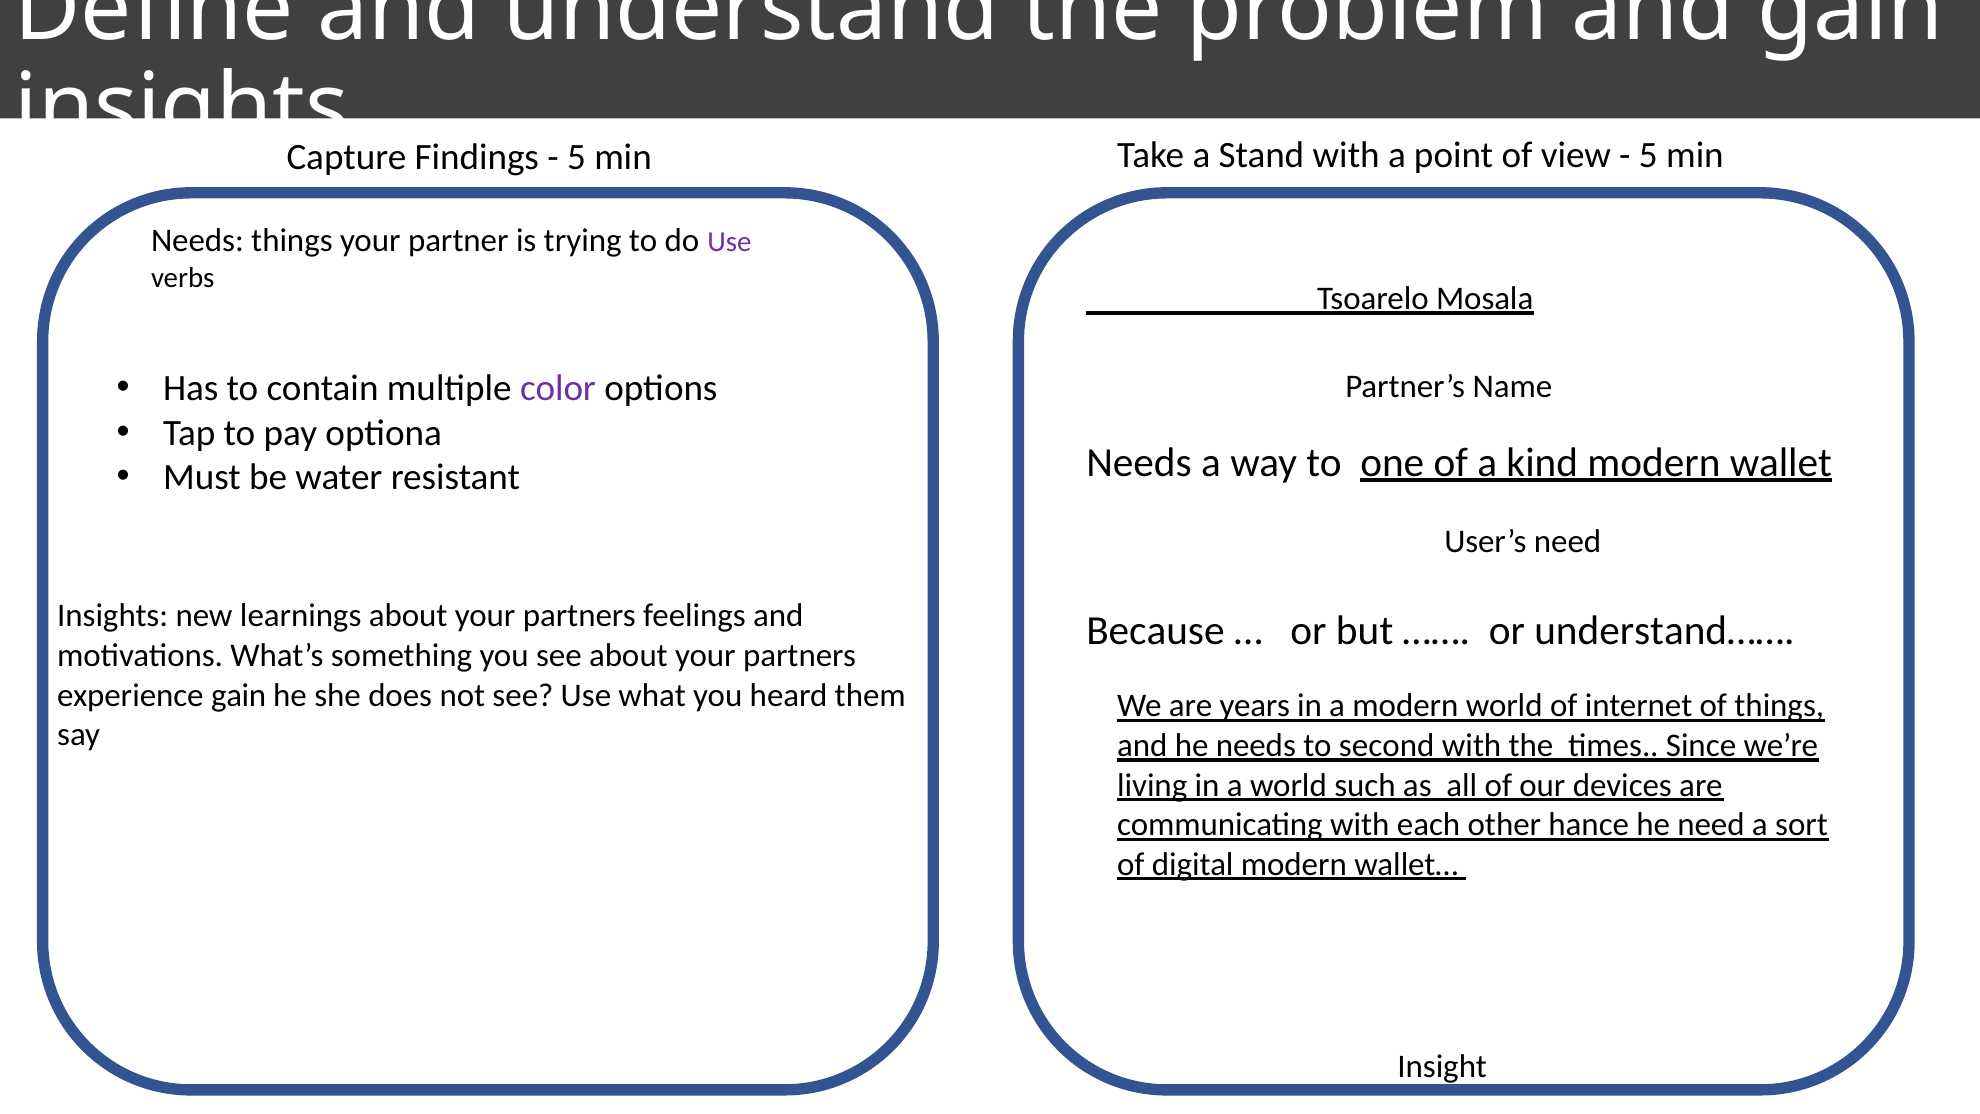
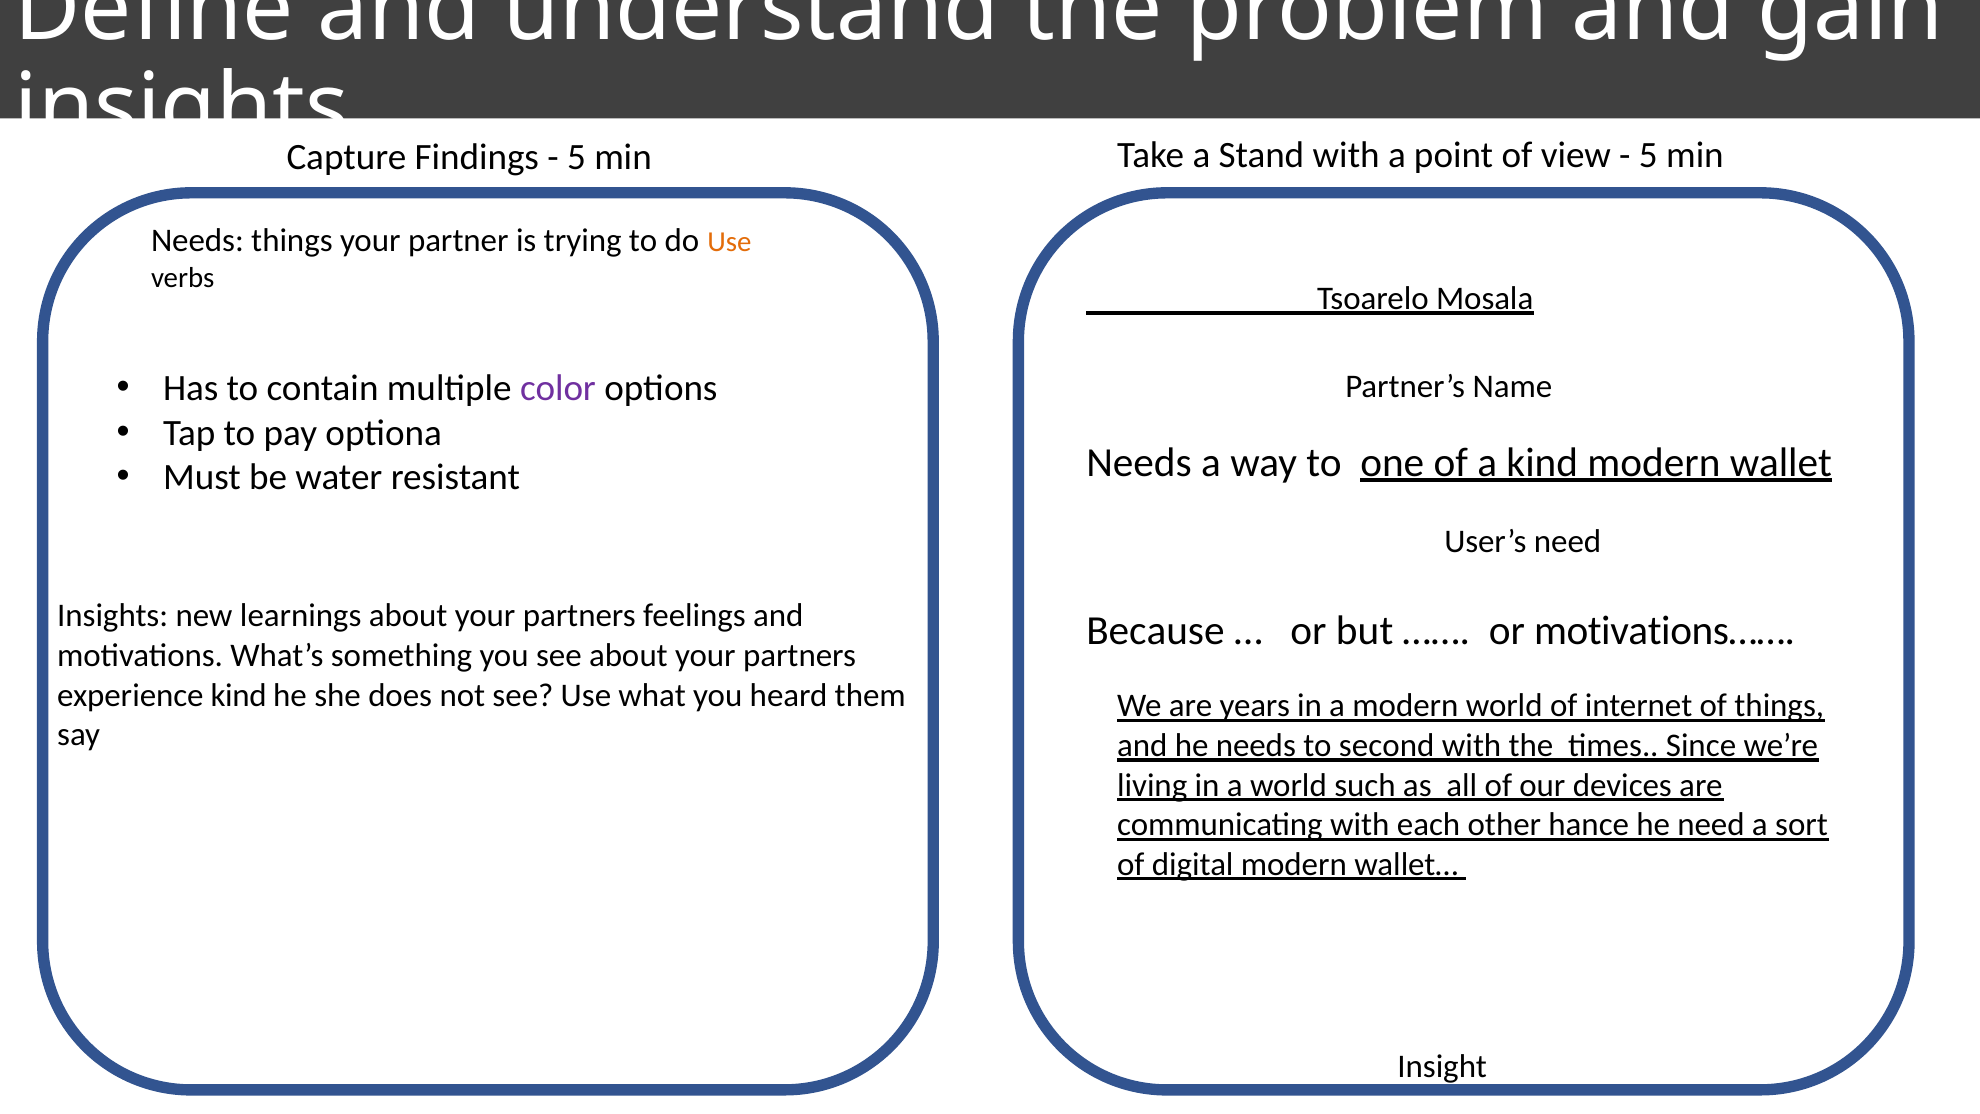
Use colour: purple -> orange (730, 242)
understand……: understand…… -> motivations…… (1665, 631)
experience gain: gain -> kind (239, 695)
